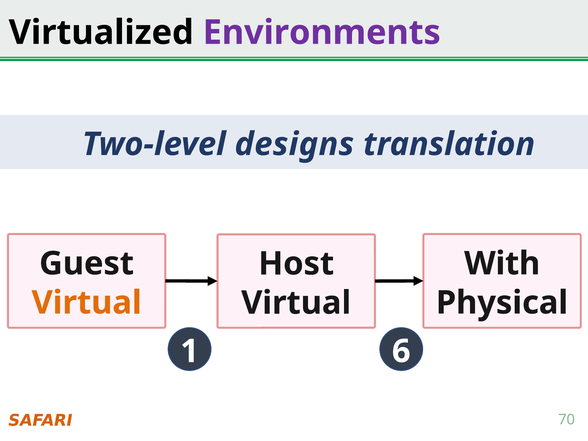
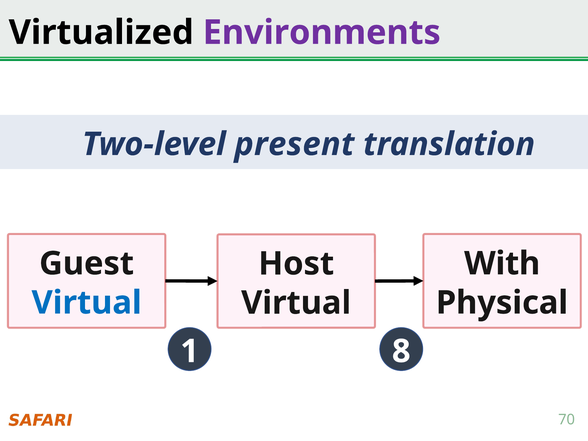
designs: designs -> present (294, 144)
Virtual colour: orange -> blue (87, 303)
6: 6 -> 8 (401, 351)
